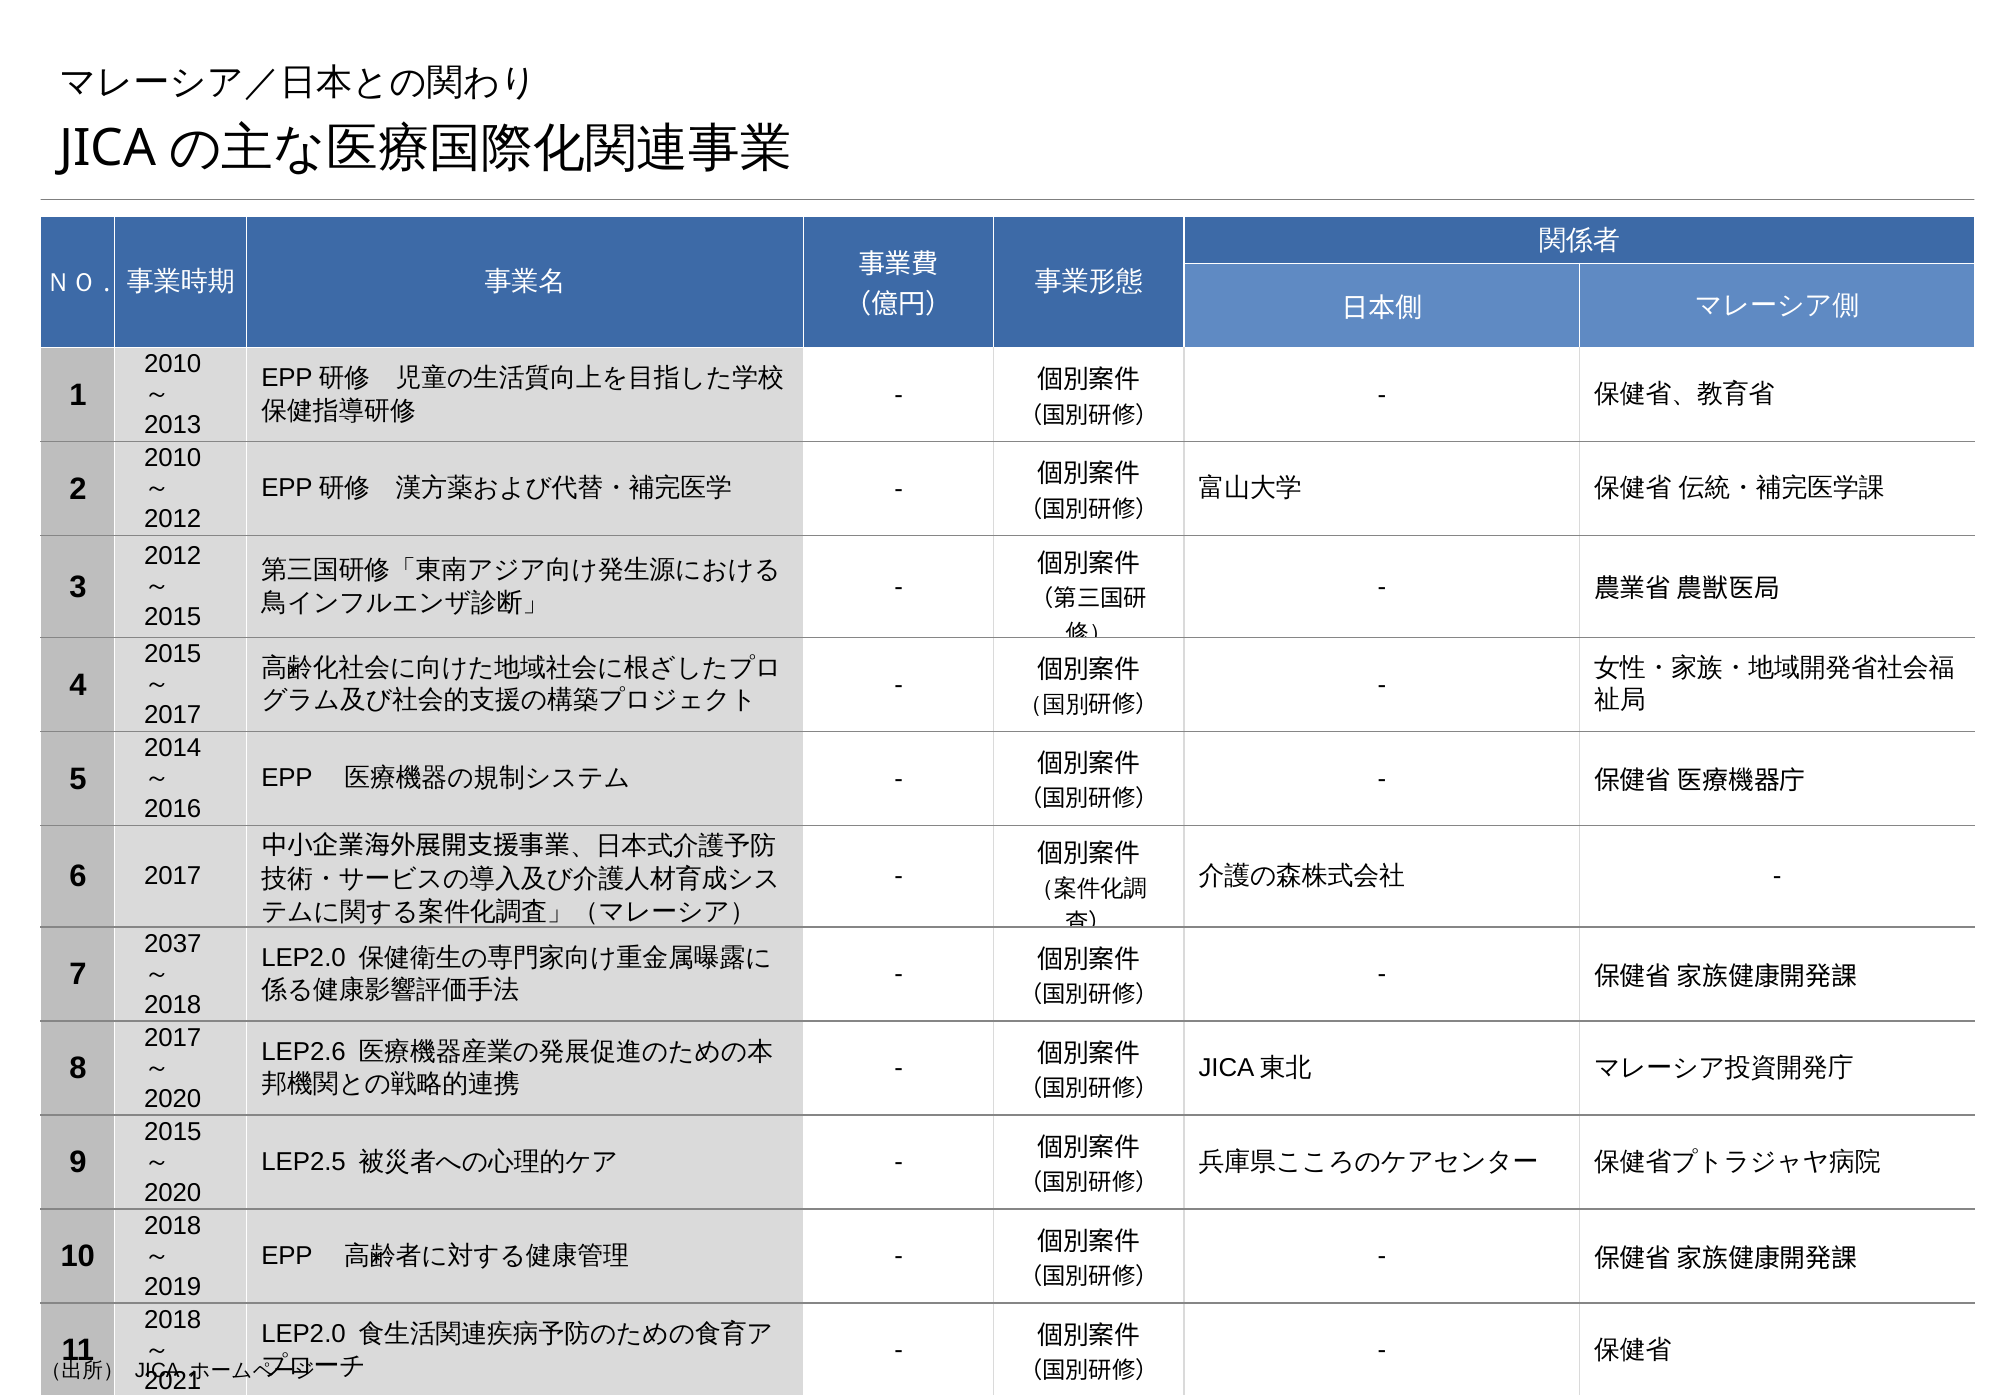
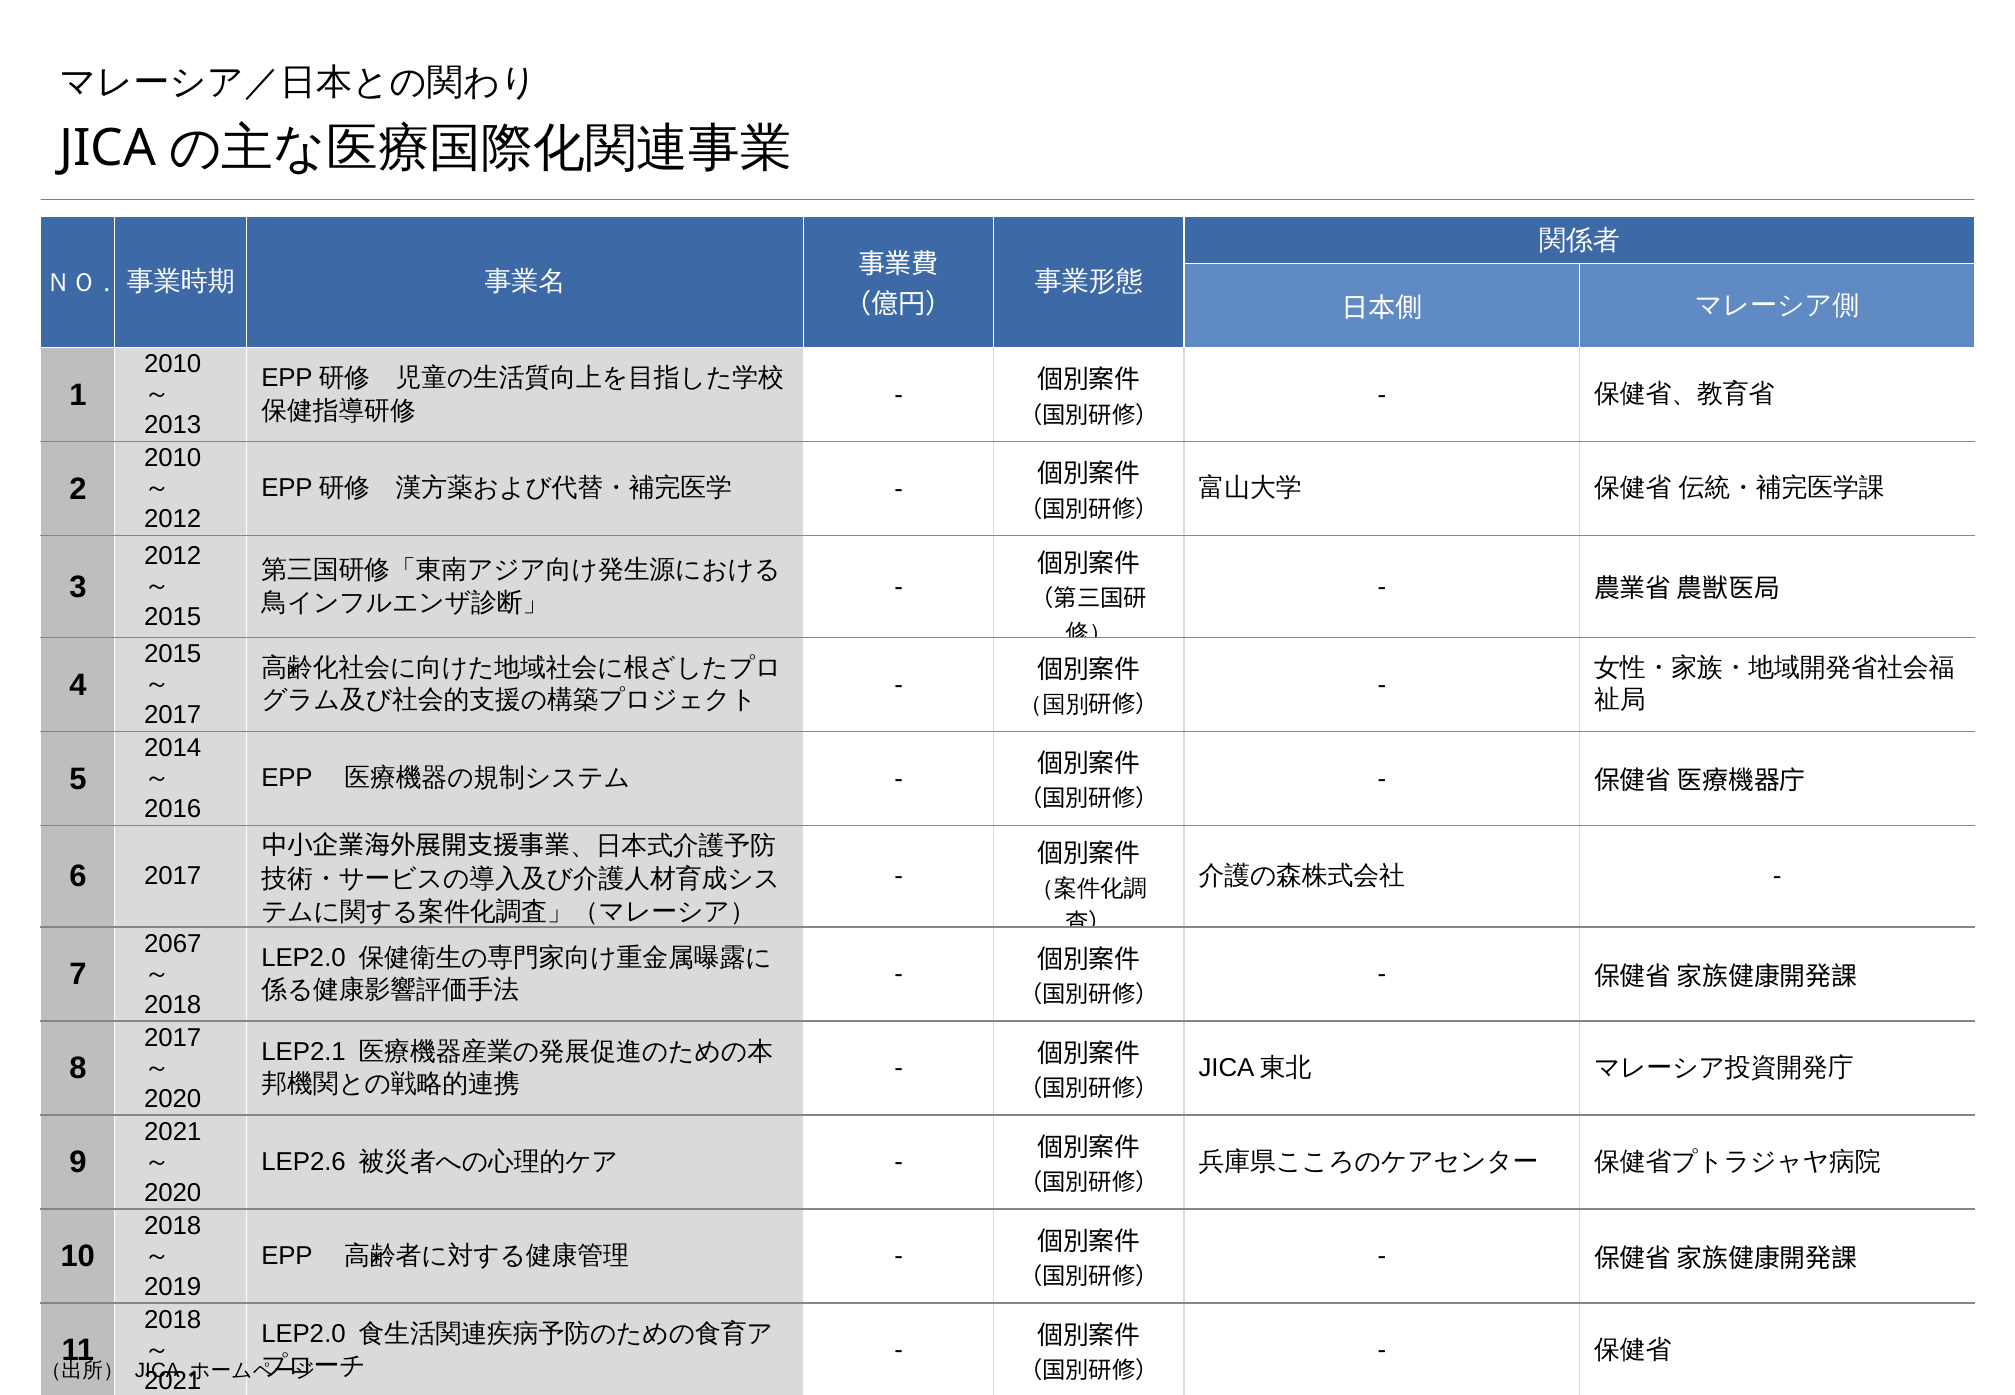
2037: 2037 -> 2067 (173, 943)
LEP2.6: LEP2.6 -> LEP2.1 (304, 1052)
2015: 2015 -> 2021 (173, 1132)
LEP2.5: LEP2.5 -> LEP2.6 (304, 1162)
